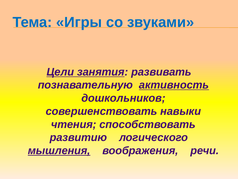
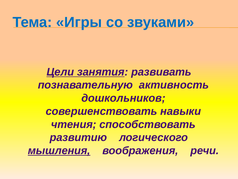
активность underline: present -> none (174, 85)
